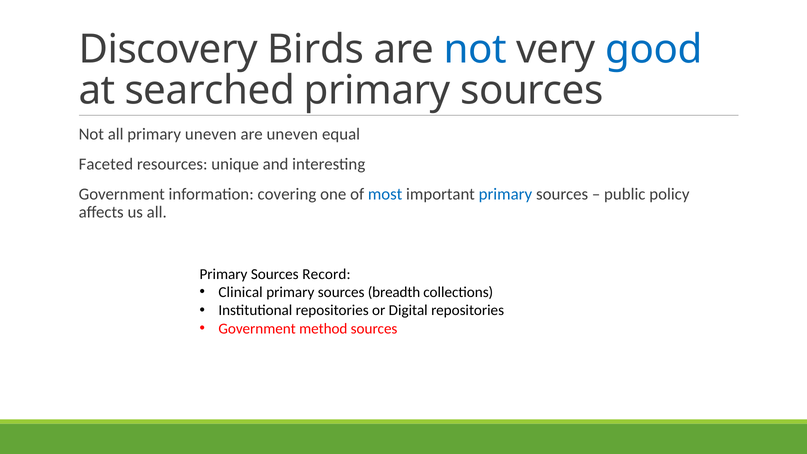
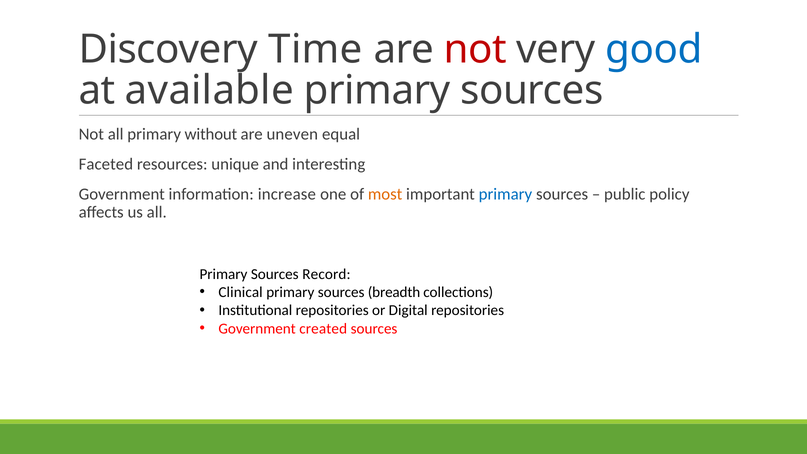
Birds: Birds -> Time (315, 49)
not colour: blue -> red (475, 49)
searched: searched -> available (209, 90)
primary uneven: uneven -> without (211, 134)
covering: covering -> increase (287, 194)
most colour: blue -> orange (385, 194)
method: method -> created (323, 329)
